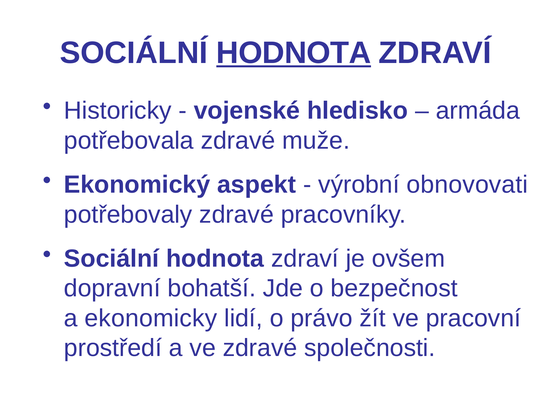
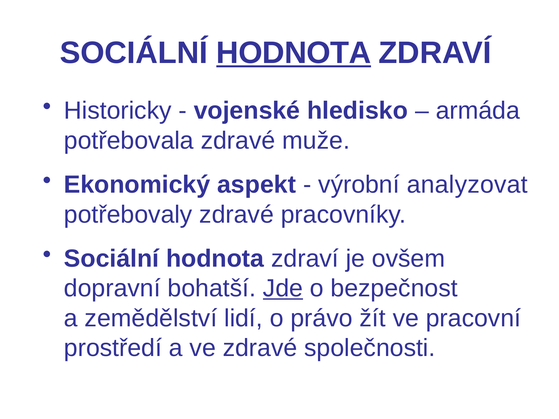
obnovovati: obnovovati -> analyzovat (467, 185)
Jde underline: none -> present (283, 289)
ekonomicky: ekonomicky -> zemědělství (151, 318)
